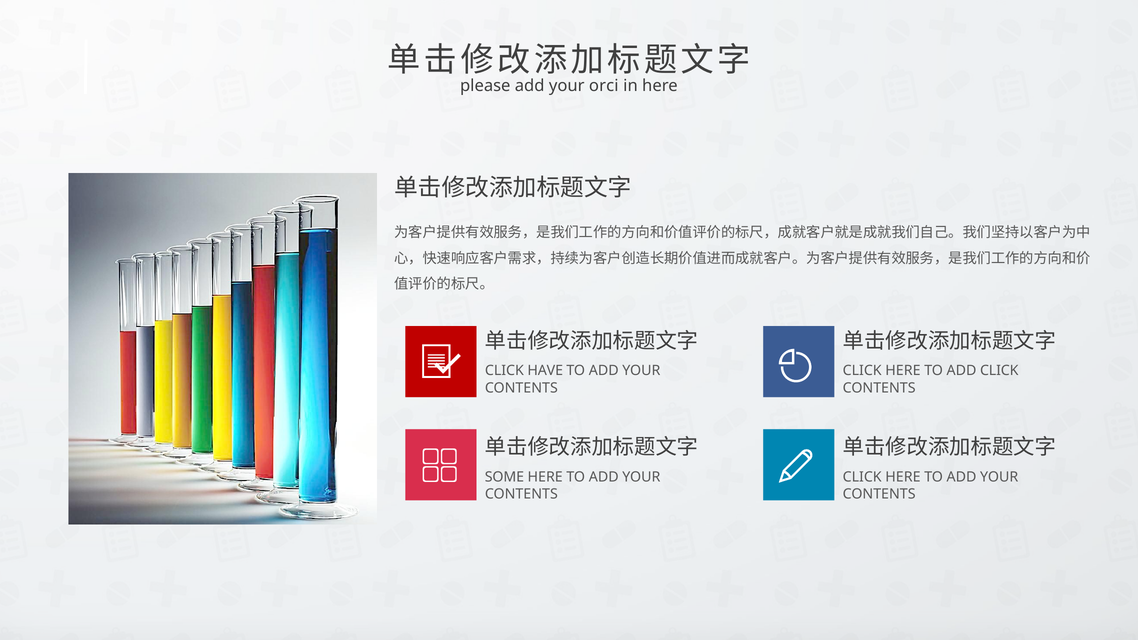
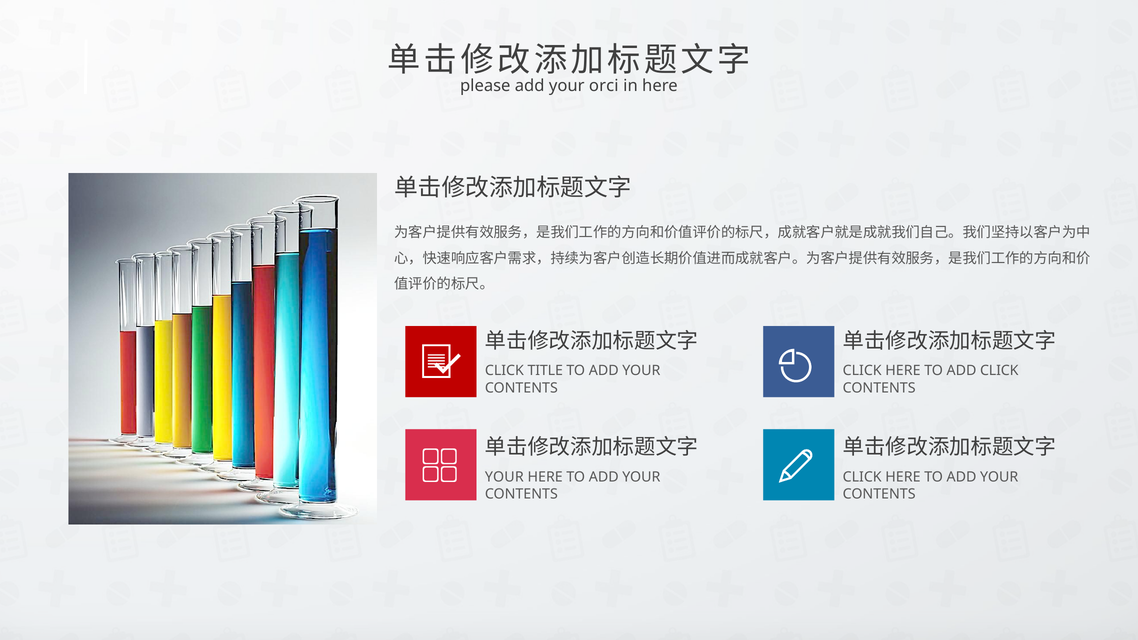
HAVE: HAVE -> TITLE (545, 371)
SOME: SOME -> YOUR (504, 477)
